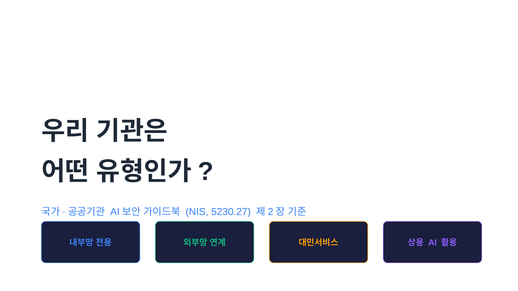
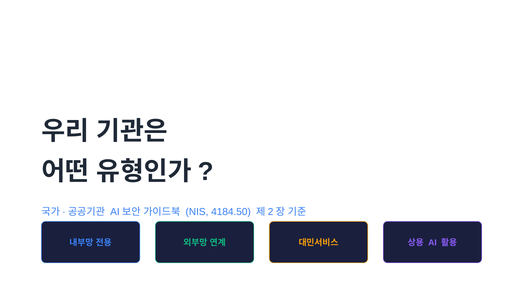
5230.27: 5230.27 -> 4184.50 (231, 212)
